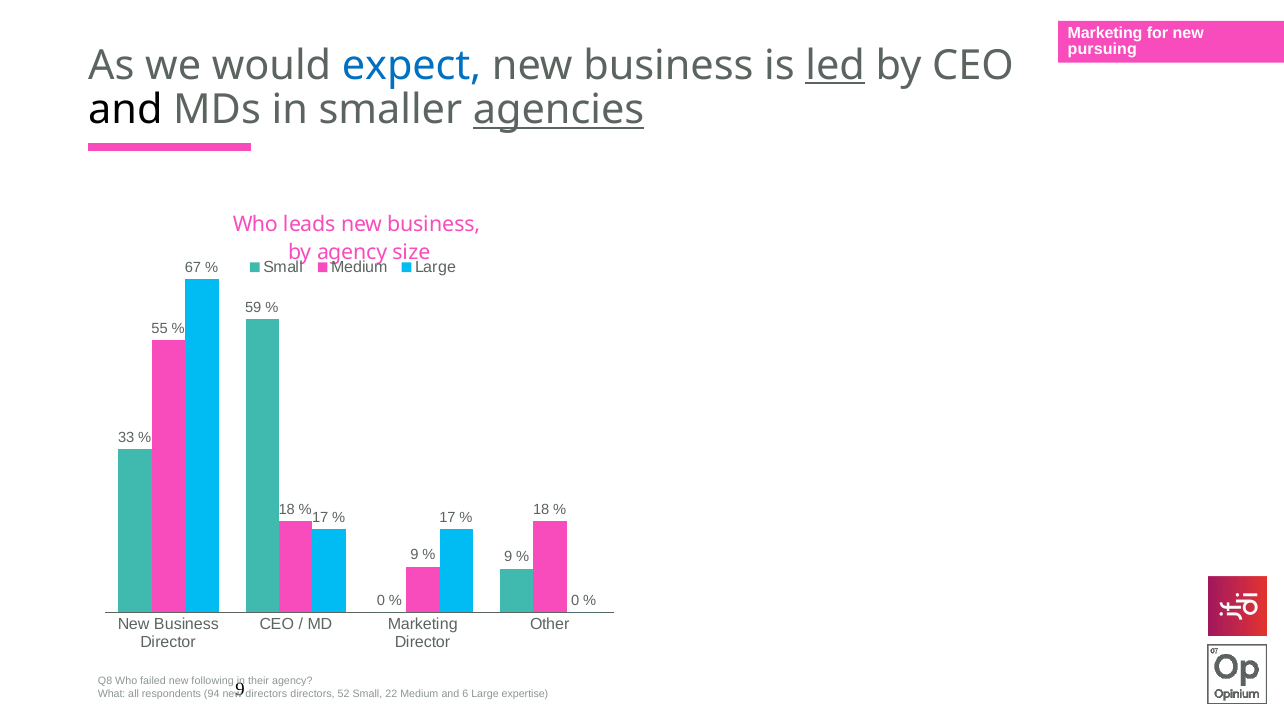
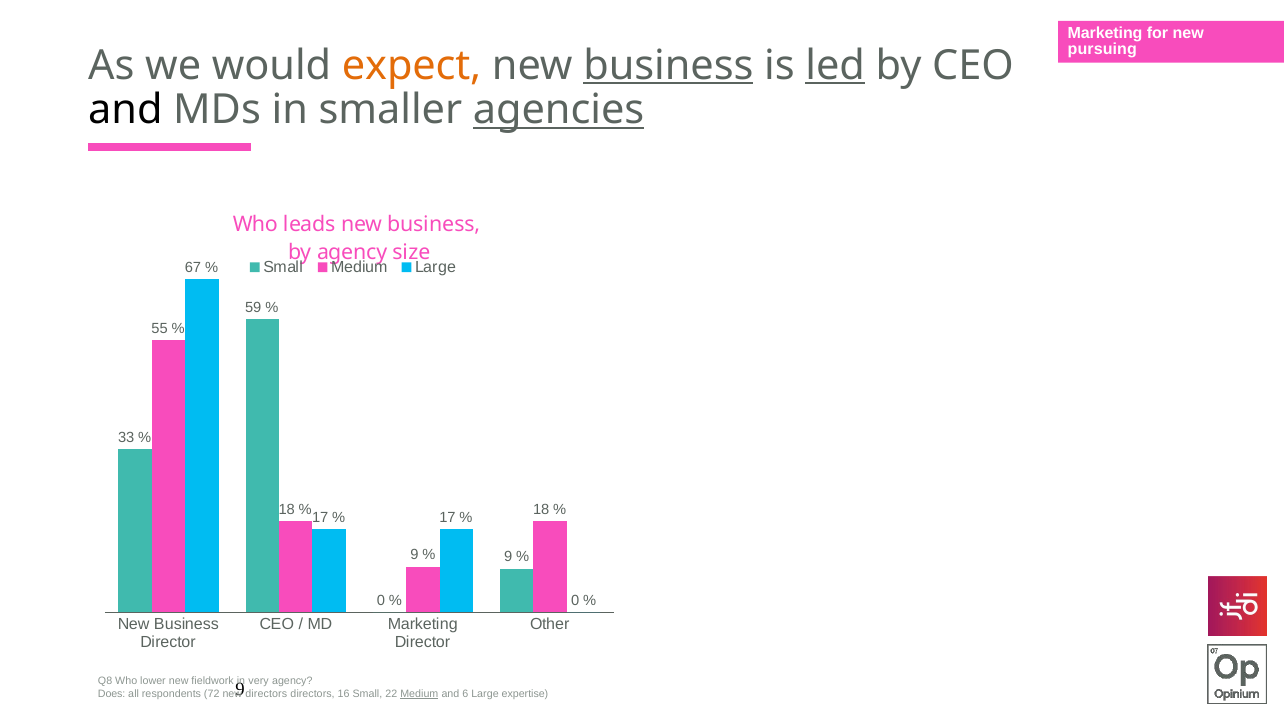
expect colour: blue -> orange (412, 65)
business underline: none -> present (668, 65)
failed: failed -> lower (153, 681)
following: following -> fieldwork (213, 681)
their: their -> very (259, 681)
What: What -> Does (112, 694)
94: 94 -> 72 (212, 694)
52: 52 -> 16 (344, 694)
Medium underline: none -> present (419, 694)
